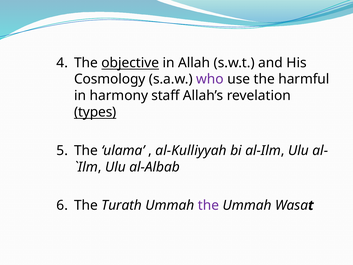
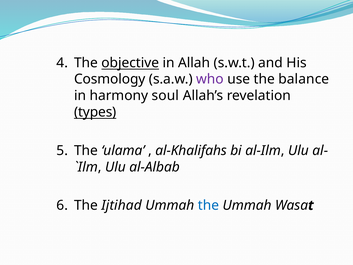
harmful: harmful -> balance (304, 79)
staff: staff -> soul (165, 96)
al-Kulliyyah: al-Kulliyyah -> al-Khalifahs (191, 150)
Turath: Turath -> Ijtihad (122, 205)
the colour: purple -> blue (208, 205)
